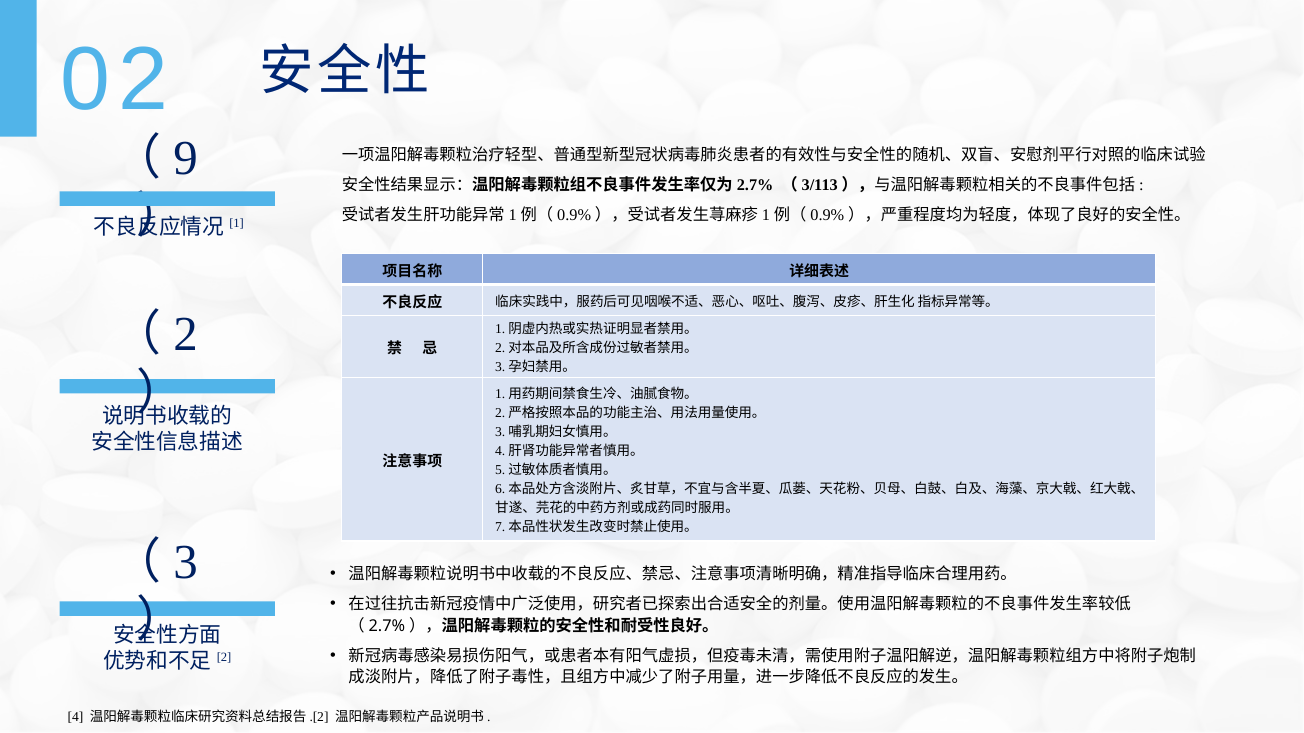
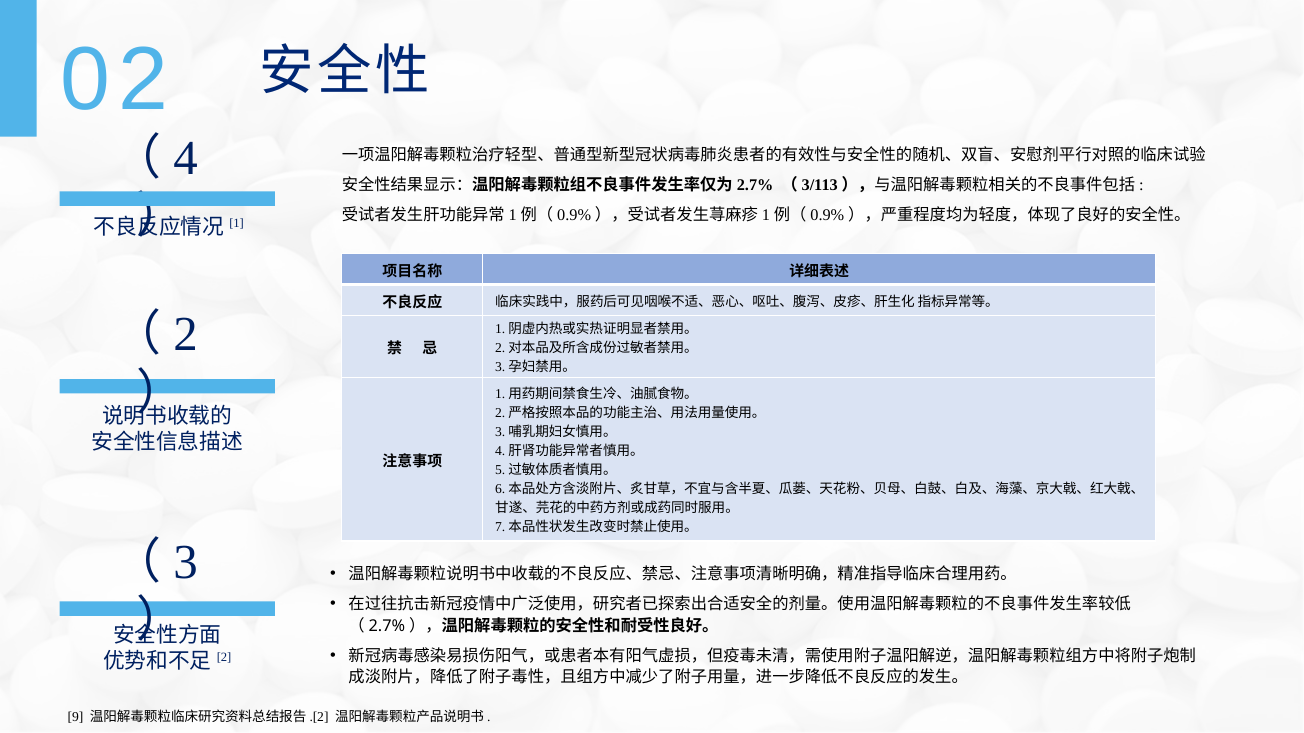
9: 9 -> 4 (186, 158)
4: 4 -> 9 (75, 717)
